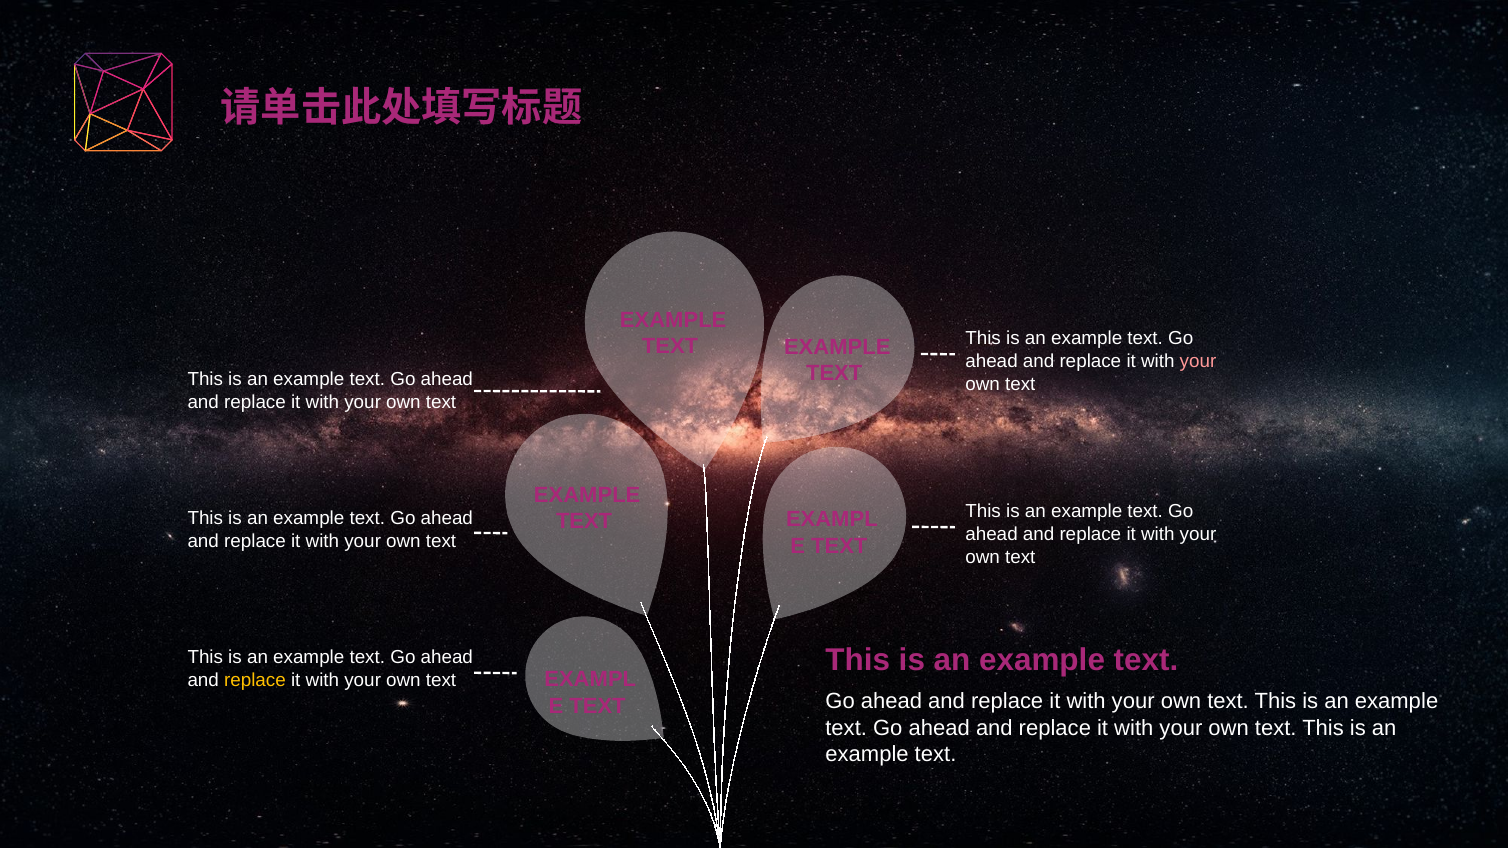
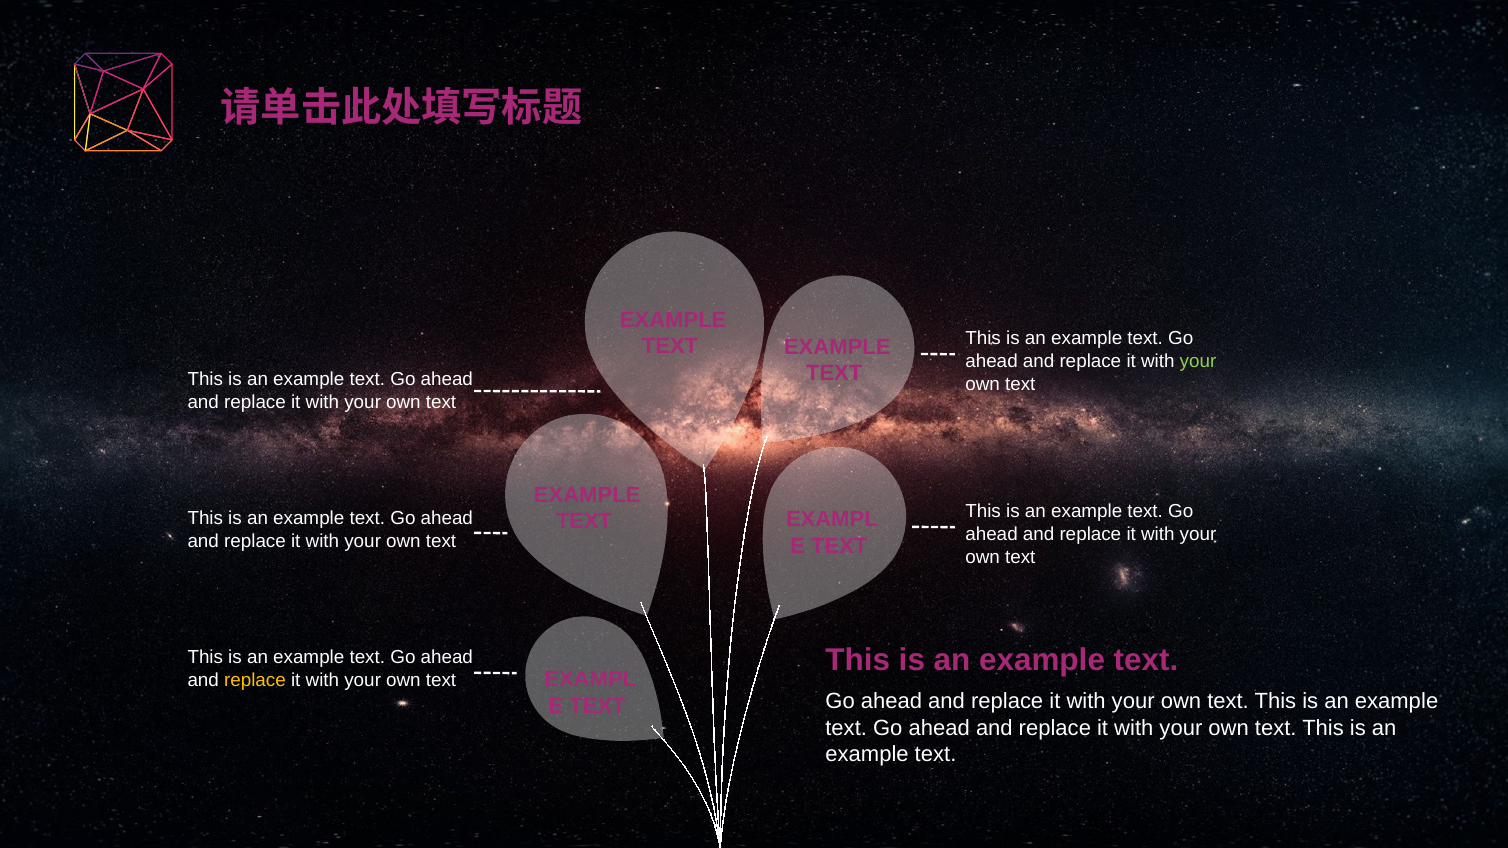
your colour: pink -> light green (1198, 361)
